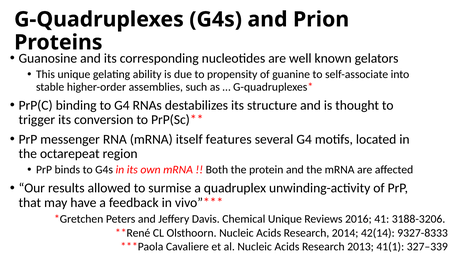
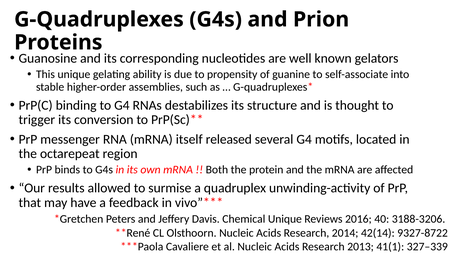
features: features -> released (229, 139)
41: 41 -> 40 (382, 219)
9327-8333: 9327-8333 -> 9327-8722 (423, 233)
